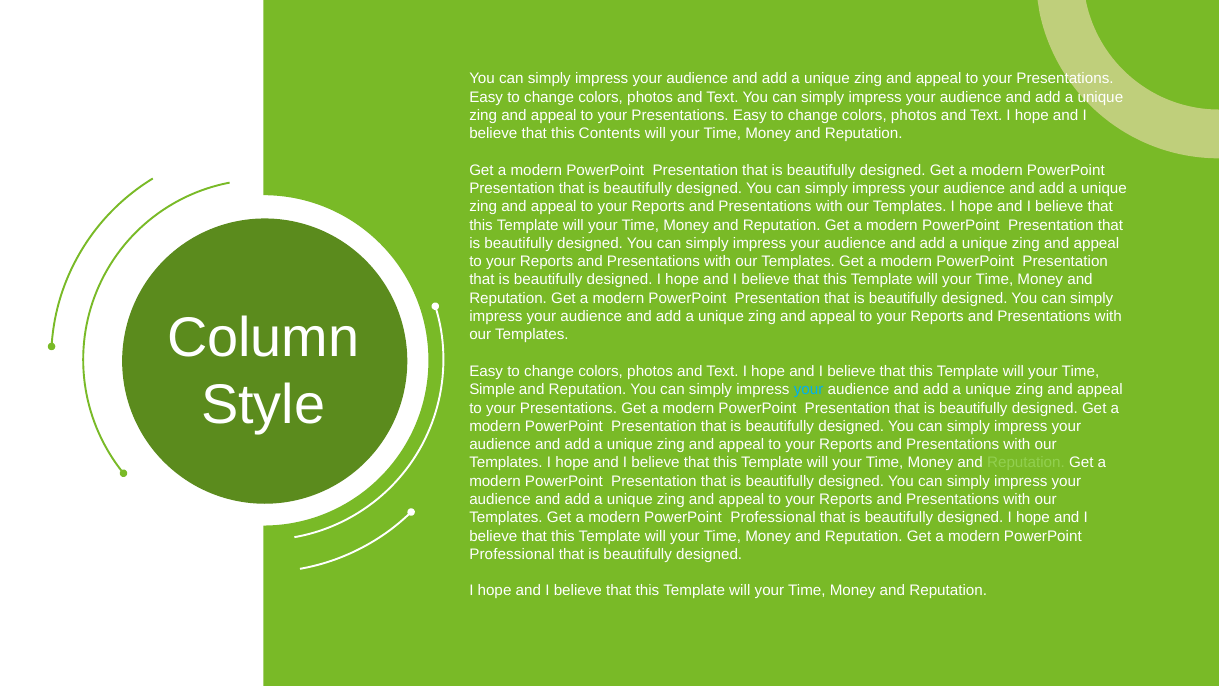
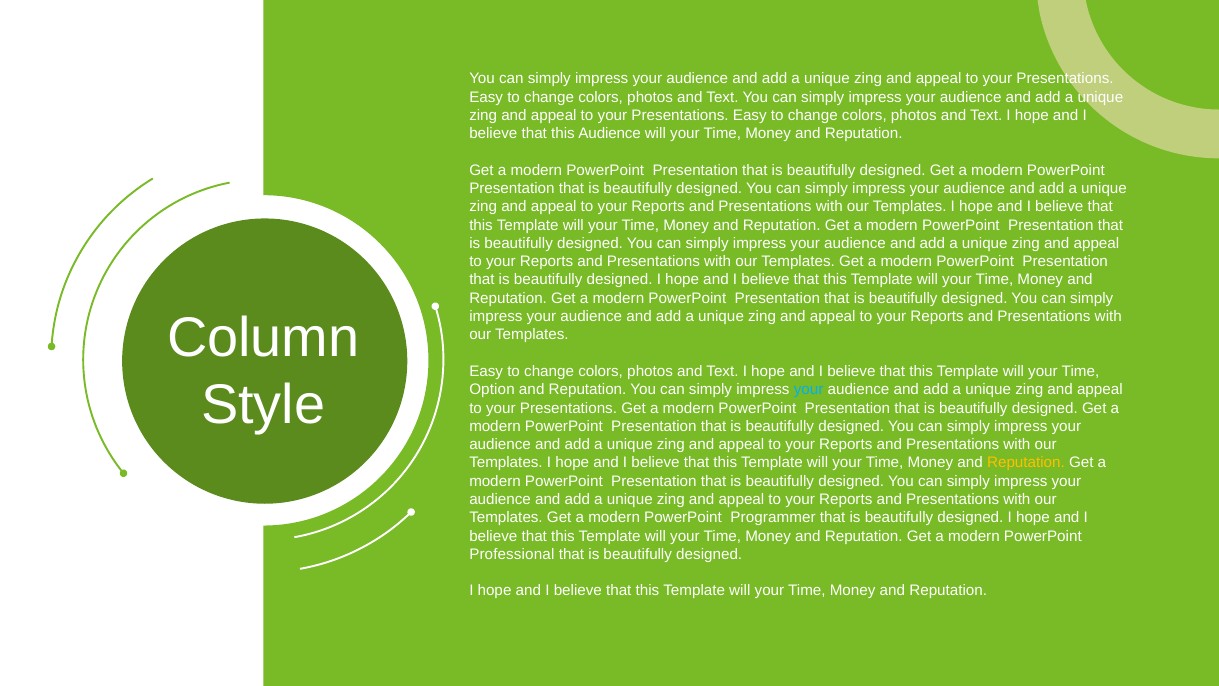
this Contents: Contents -> Audience (610, 134)
Simple: Simple -> Option (492, 390)
Reputation colour: light green -> yellow (1026, 463)
Professional: Professional -> Programmer (773, 517)
